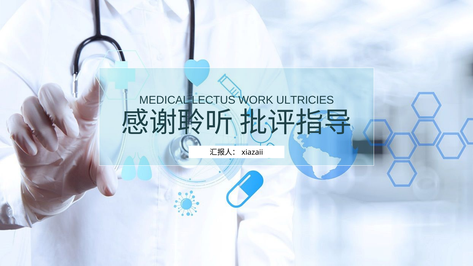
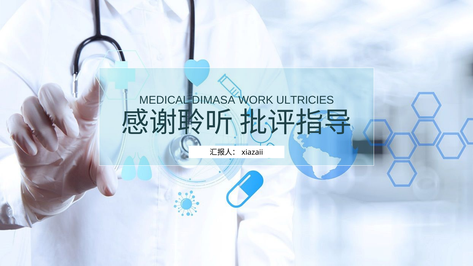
LECTUS: LECTUS -> DIMASA (214, 100)
